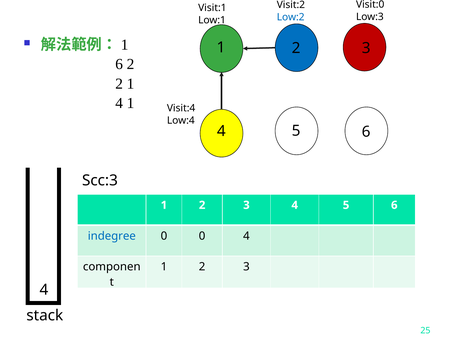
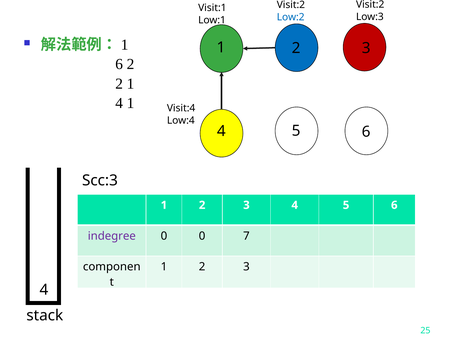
Visit:0: Visit:0 -> Visit:2 (370, 4)
indegree colour: blue -> purple (112, 236)
0 4: 4 -> 7 (246, 236)
